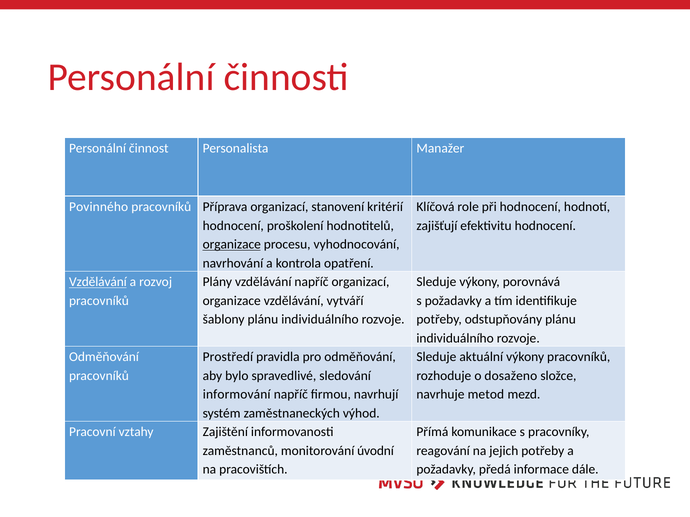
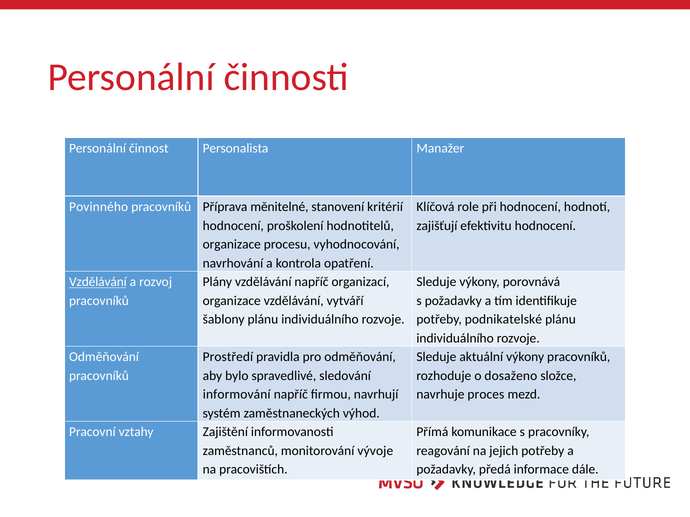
Příprava organizací: organizací -> měnitelné (279, 207)
organizace underline: present -> none (232, 245)
odstupňovány: odstupňovány -> podnikatelské (503, 320)
metod: metod -> proces (486, 395)
úvodní: úvodní -> vývoje (375, 451)
